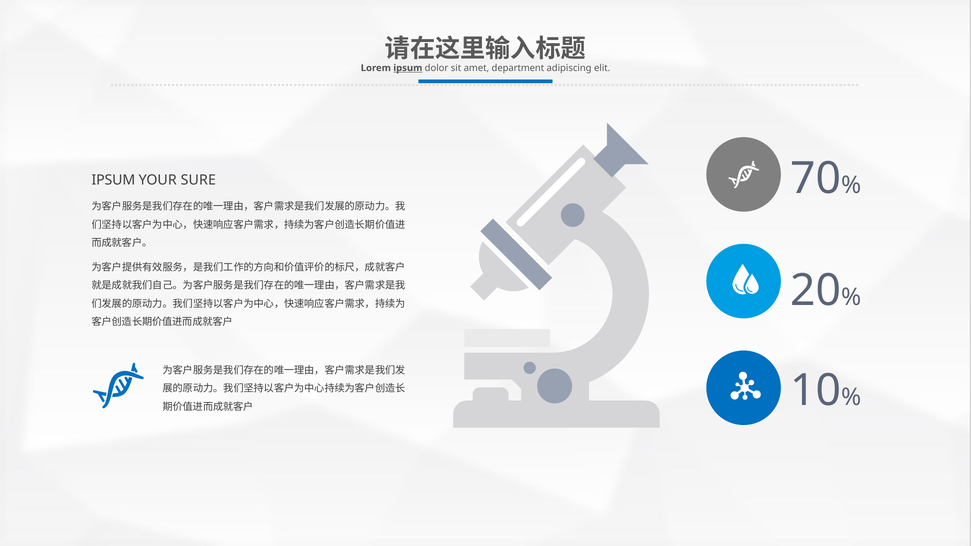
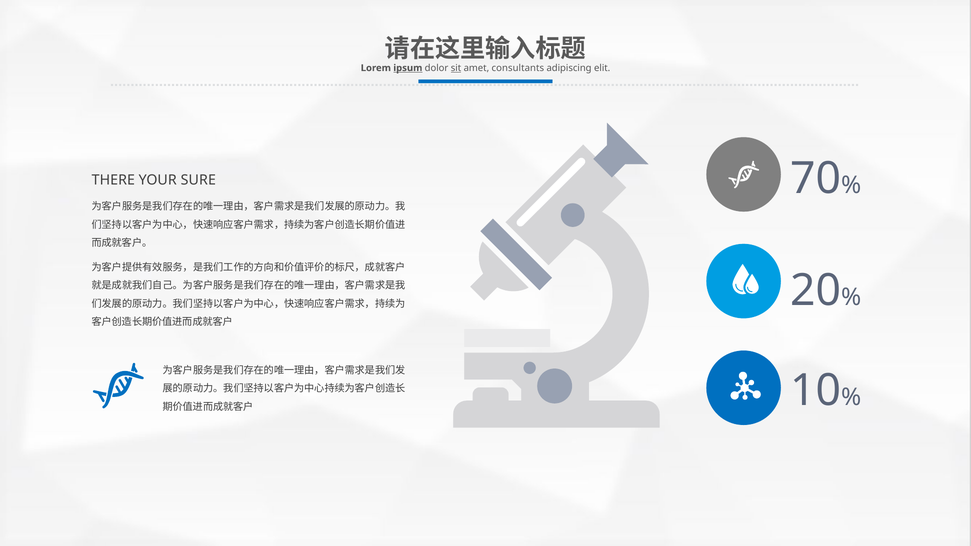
sit underline: none -> present (456, 68)
department: department -> consultants (518, 68)
IPSUM: IPSUM -> THERE (113, 180)
